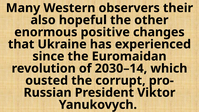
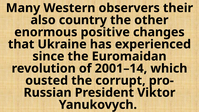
hopeful: hopeful -> country (83, 20)
2030–14: 2030–14 -> 2001–14 (121, 68)
